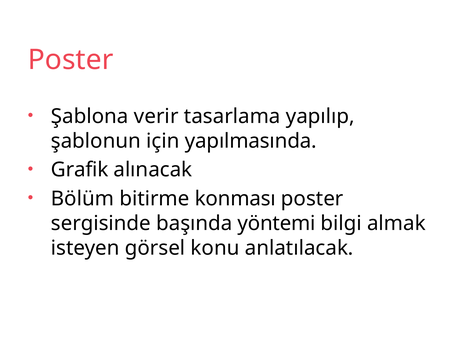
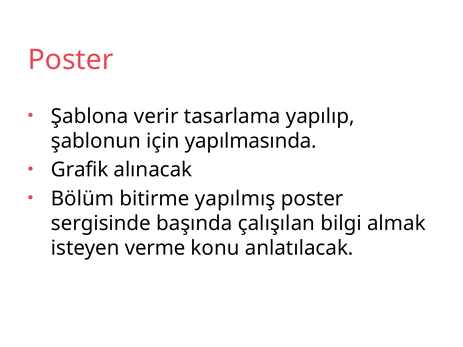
konması: konması -> yapılmış (235, 199)
yöntemi: yöntemi -> çalışılan (276, 223)
görsel: görsel -> verme (155, 248)
